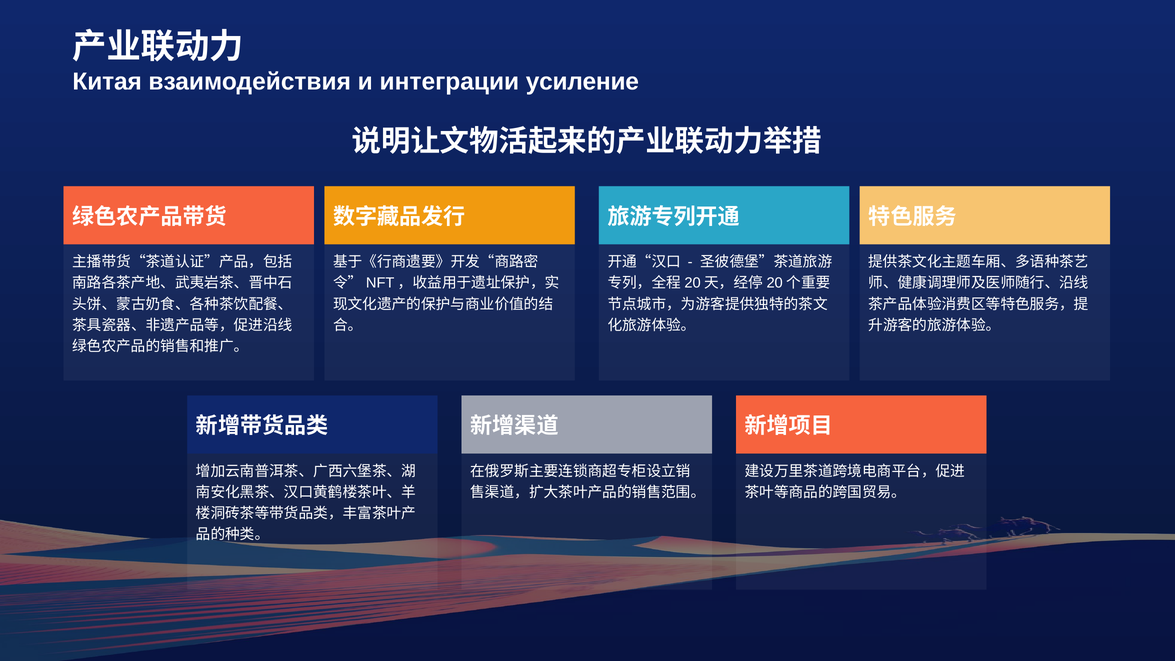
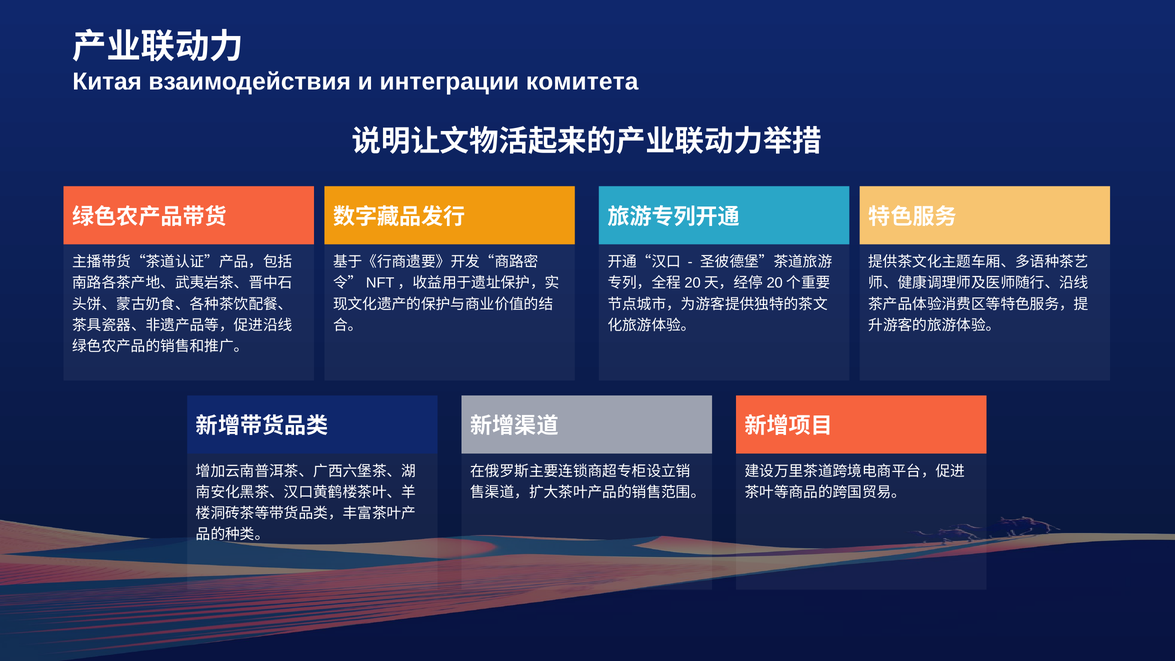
усиление: усиление -> комитета (582, 82)
